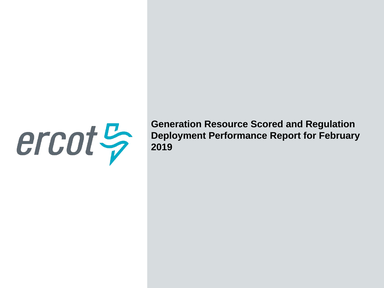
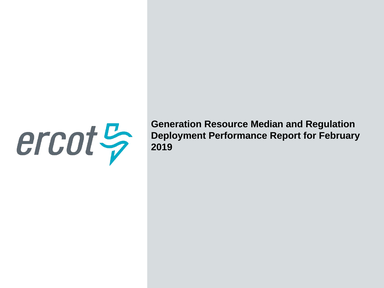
Scored: Scored -> Median (267, 124)
